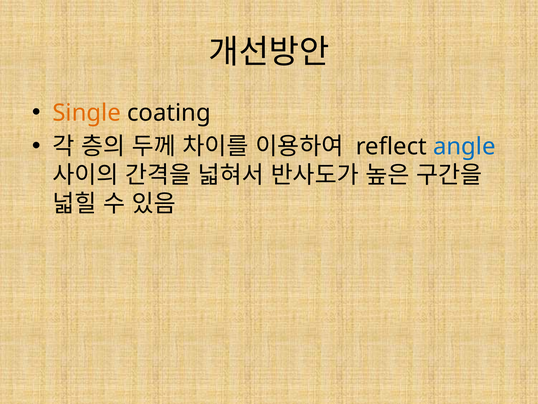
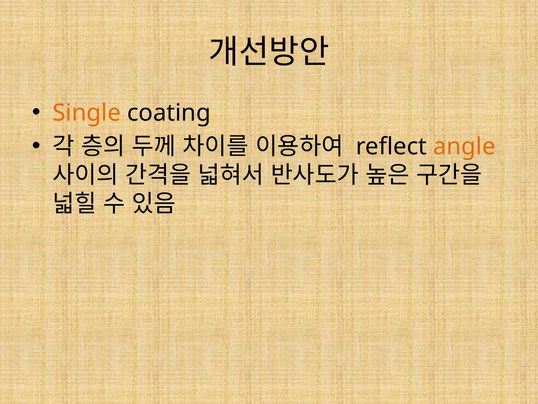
angle colour: blue -> orange (464, 146)
